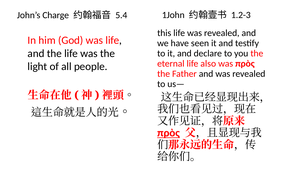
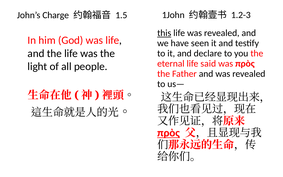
5.4: 5.4 -> 1.5 (121, 15)
this underline: none -> present (164, 33)
also: also -> said (208, 64)
